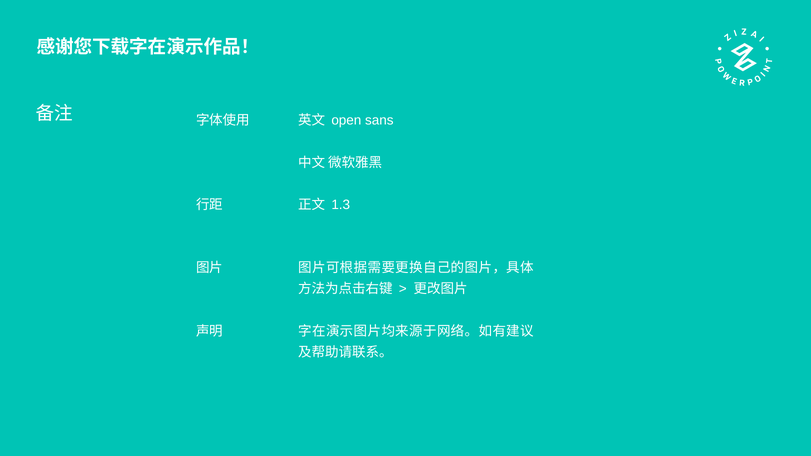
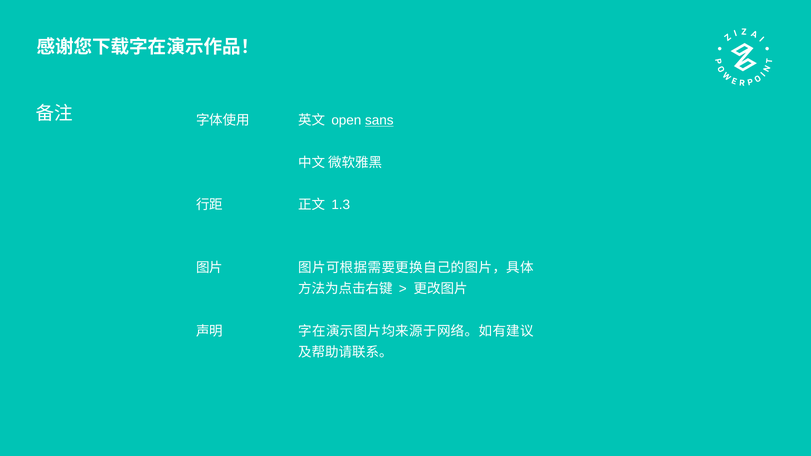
sans underline: none -> present (379, 120)
